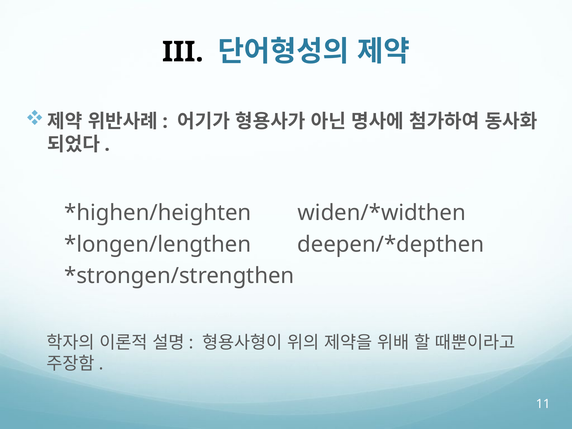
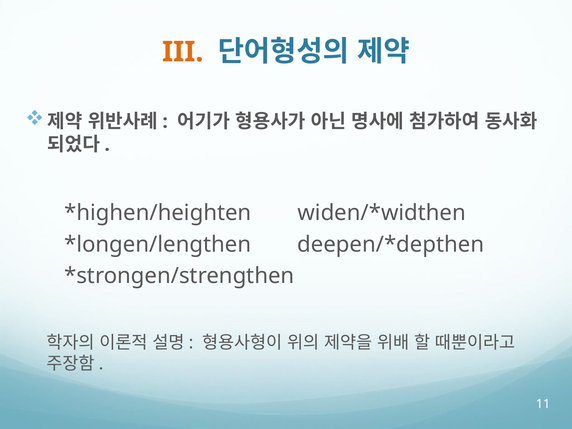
III colour: black -> orange (183, 52)
